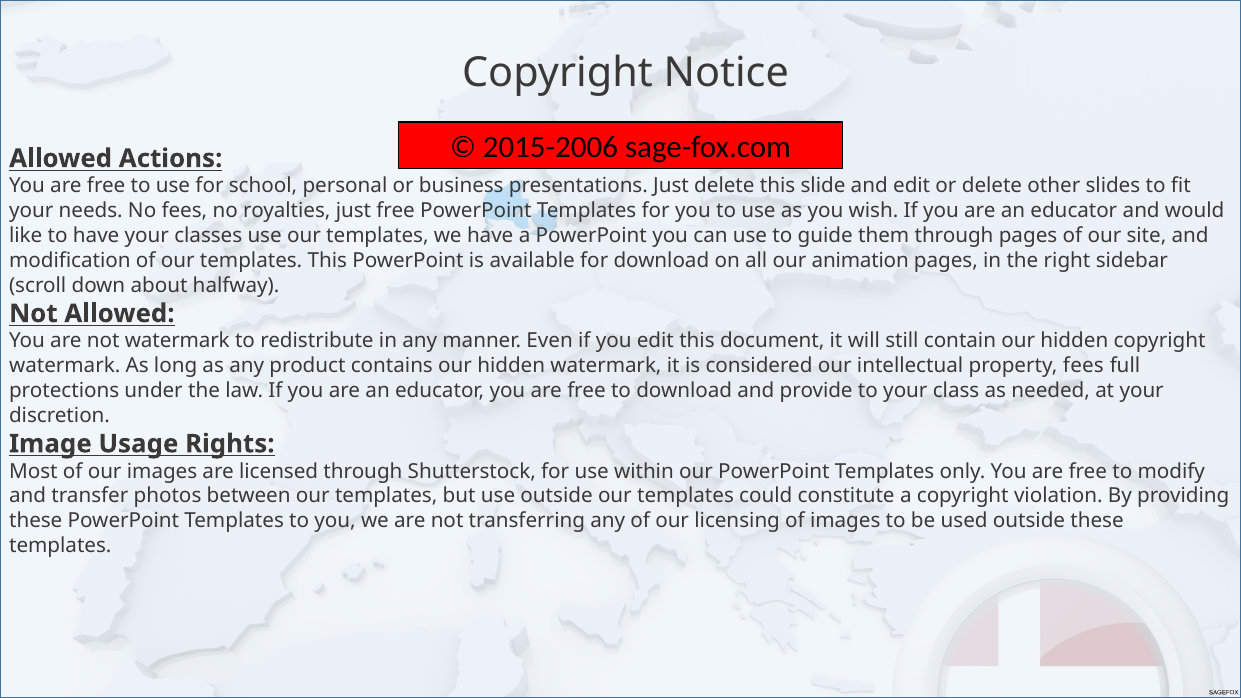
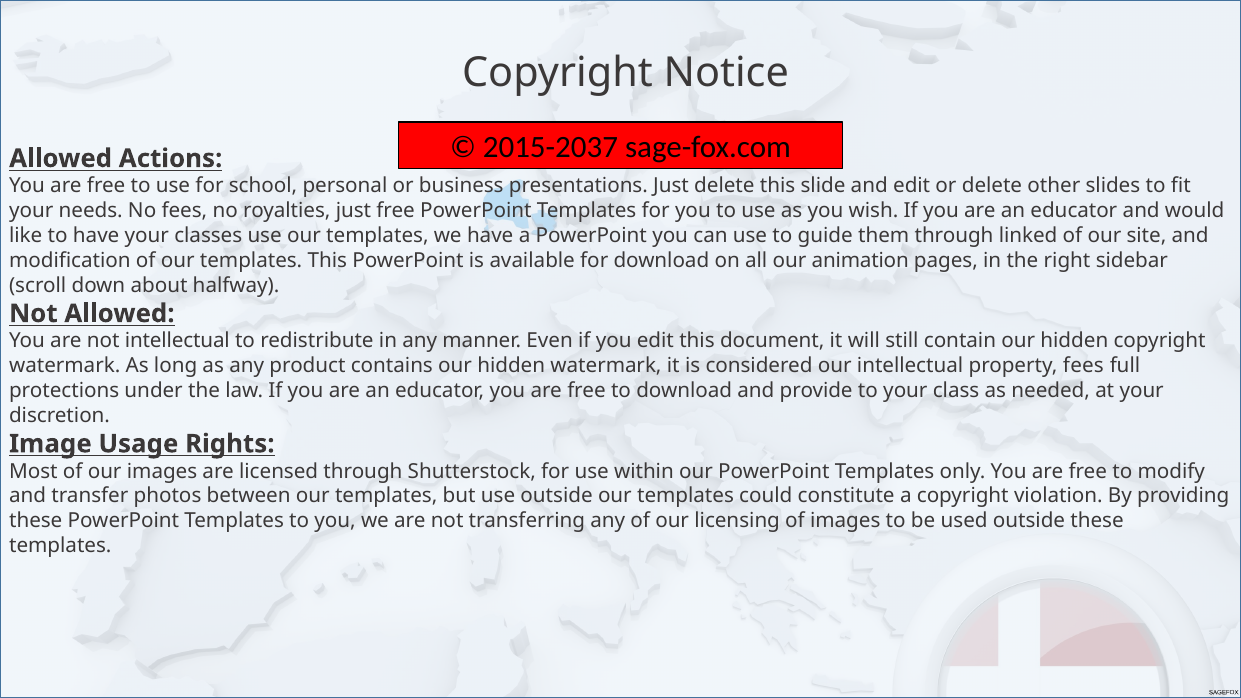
2015-2006: 2015-2006 -> 2015-2037 (550, 147)
through pages: pages -> linked (1028, 236)
not watermark: watermark -> intellectual (177, 341)
